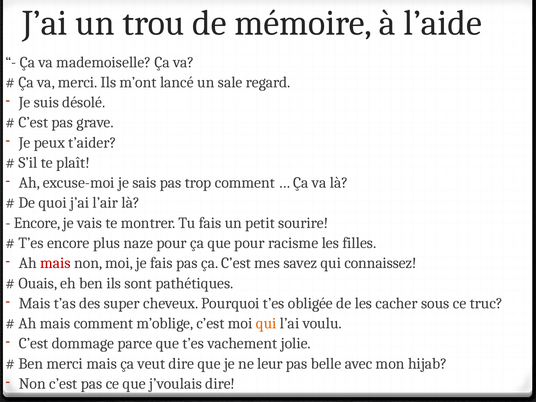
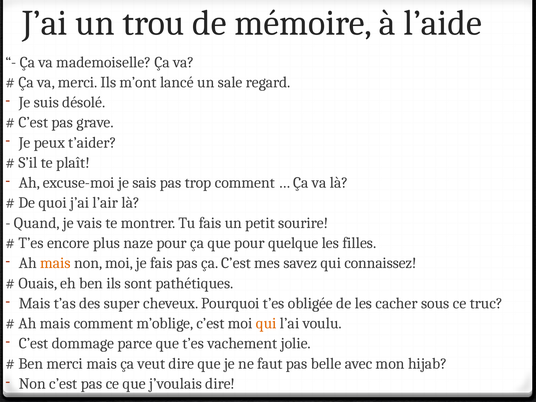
Encore: Encore -> Quand (37, 223)
racisme: racisme -> quelque (293, 243)
mais colour: red -> orange (55, 263)
leur: leur -> faut (270, 364)
